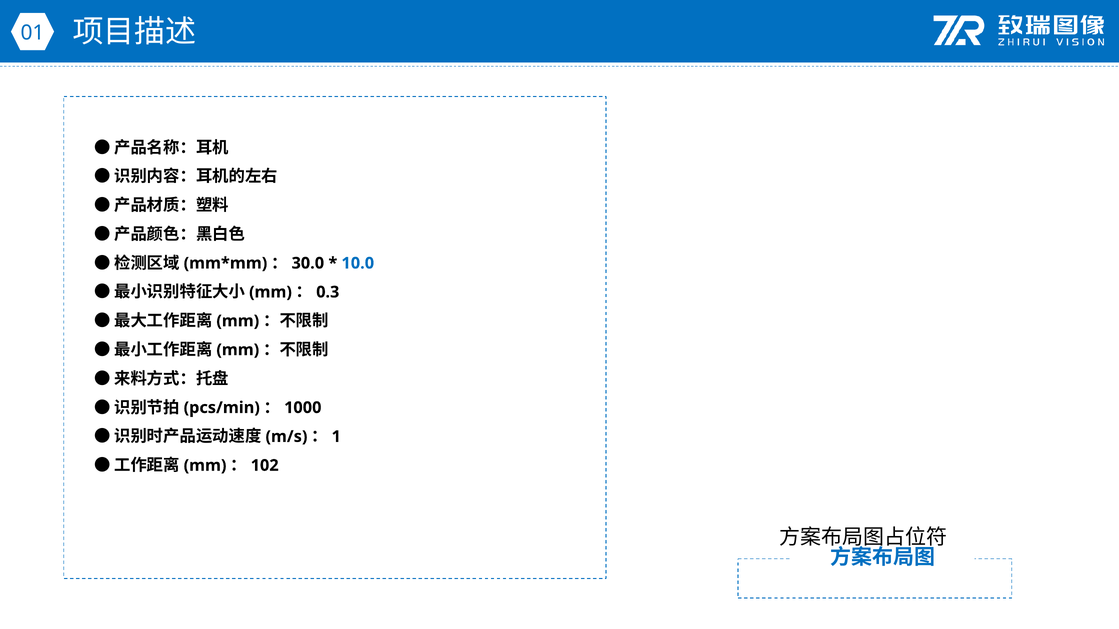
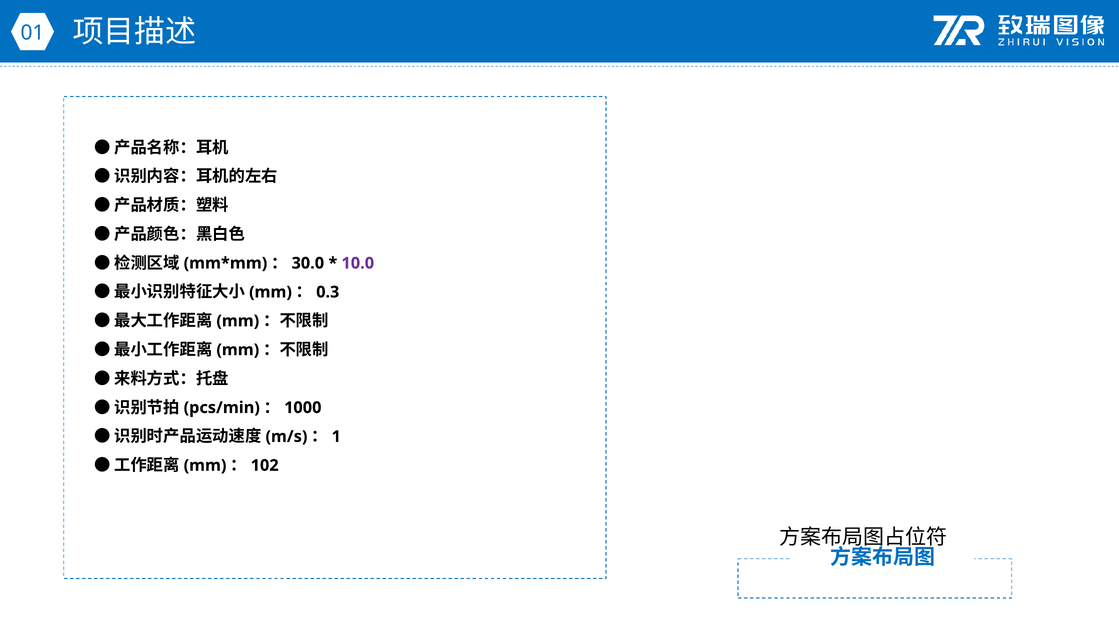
10.0 colour: blue -> purple (358, 263)
